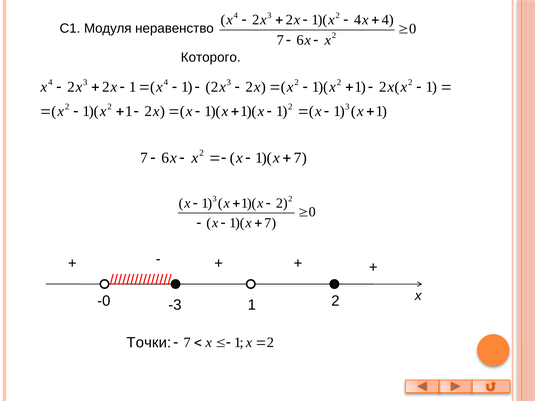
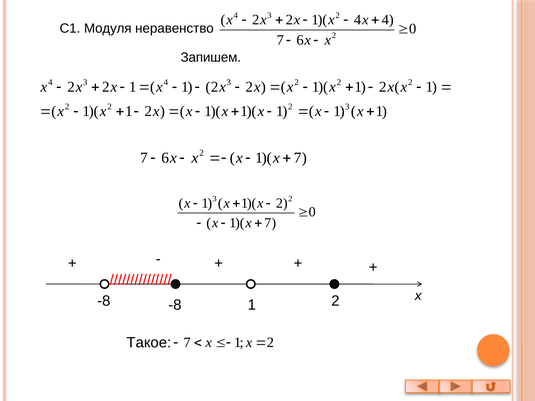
Которого: Которого -> Запишем (211, 58)
-0: -0 -> -8 (104, 301)
-3: -3 -> -8 (175, 305)
Точки: Точки -> Такое (149, 343)
